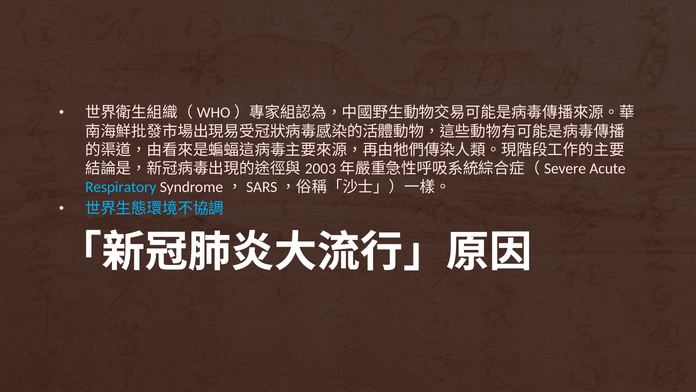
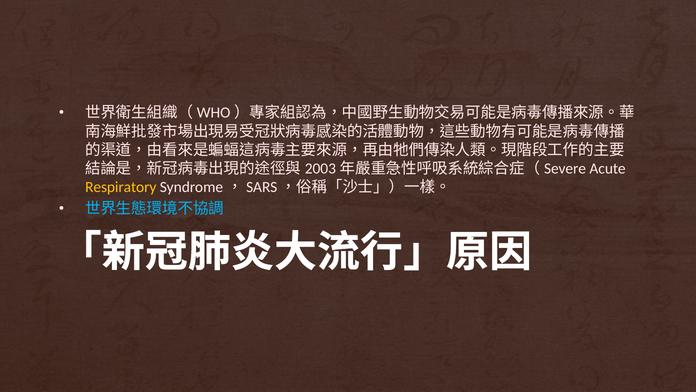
Respiratory colour: light blue -> yellow (121, 187)
